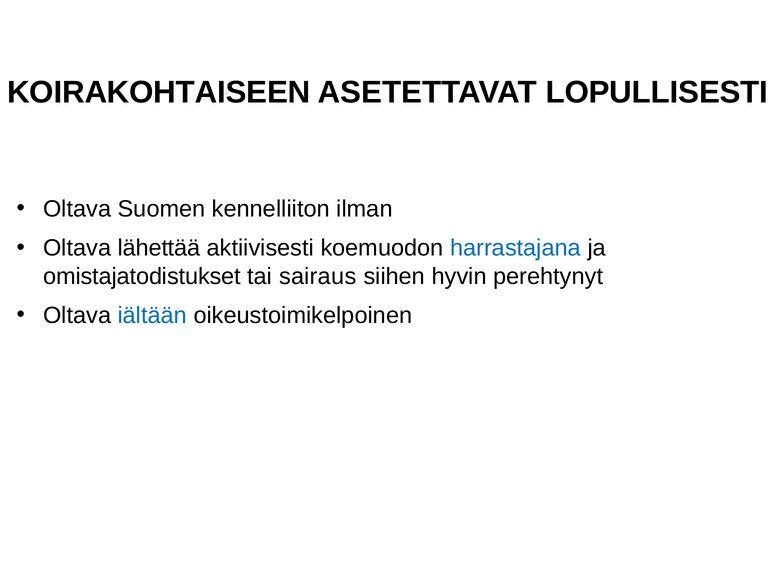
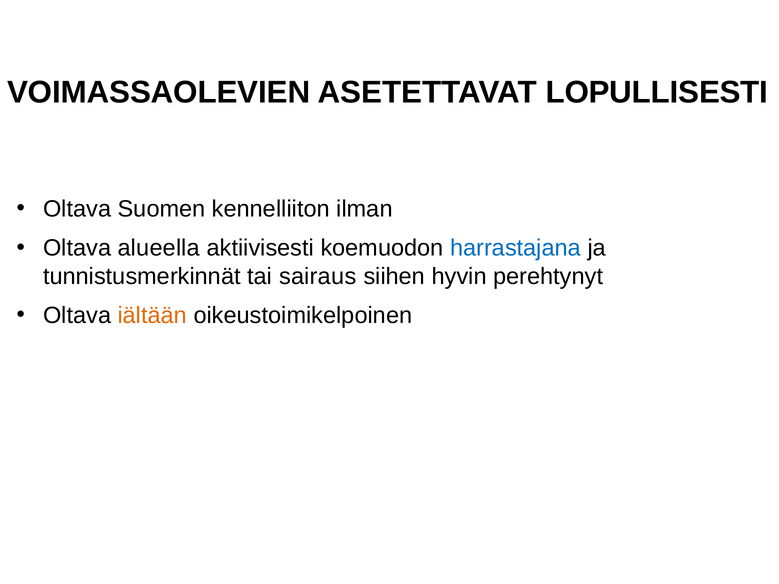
KOIRAKOHTAISEEN: KOIRAKOHTAISEEN -> VOIMASSAOLEVIEN (159, 92)
lähettää: lähettää -> alueella (159, 248)
omistajatodistukset: omistajatodistukset -> tunnistusmerkinnät (142, 276)
iältään colour: blue -> orange (152, 315)
